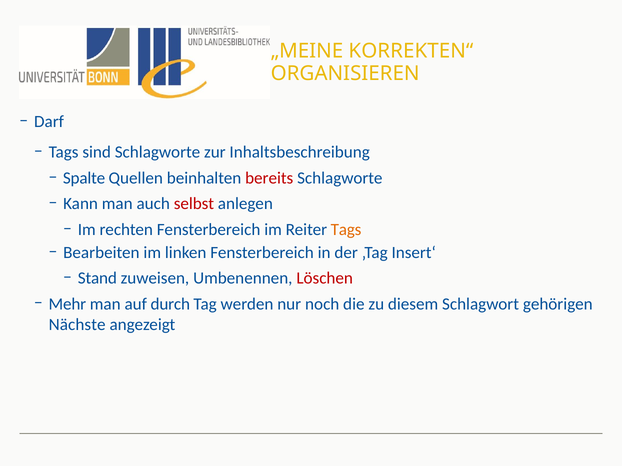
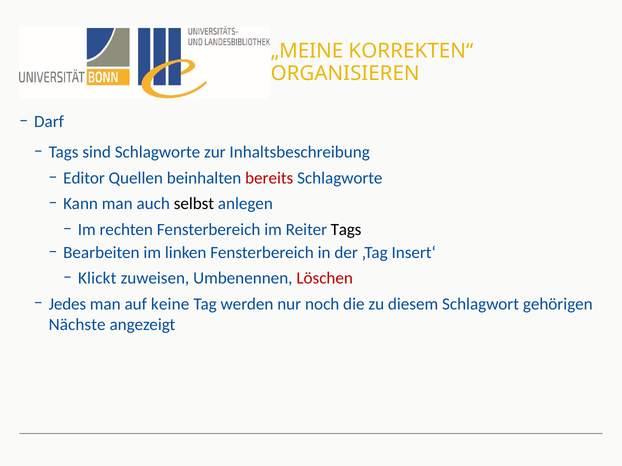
Spalte: Spalte -> Editor (84, 178)
selbst colour: red -> black (194, 204)
Tags colour: orange -> black (346, 230)
Stand: Stand -> Klickt (97, 279)
Mehr: Mehr -> Jedes (67, 304)
durch: durch -> keine (170, 304)
